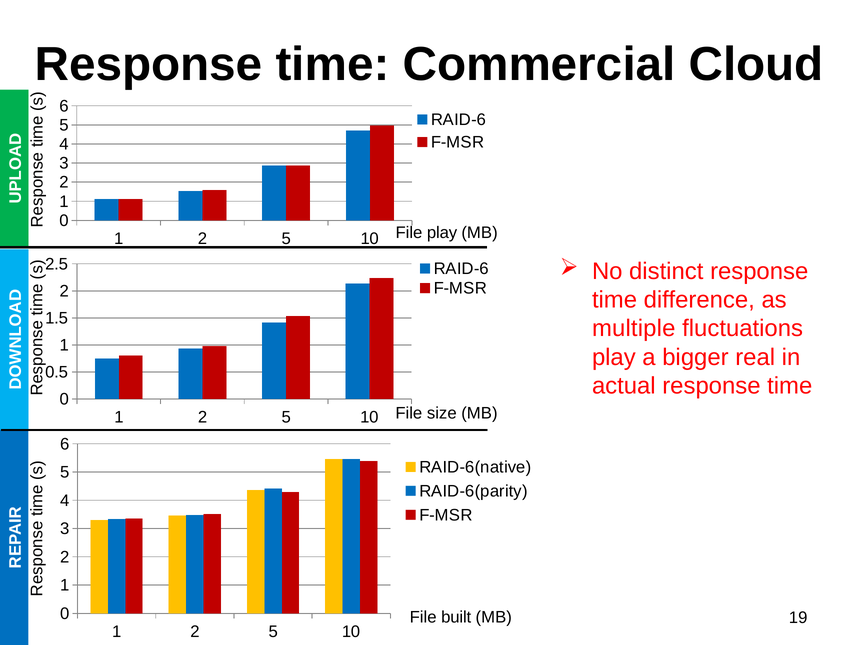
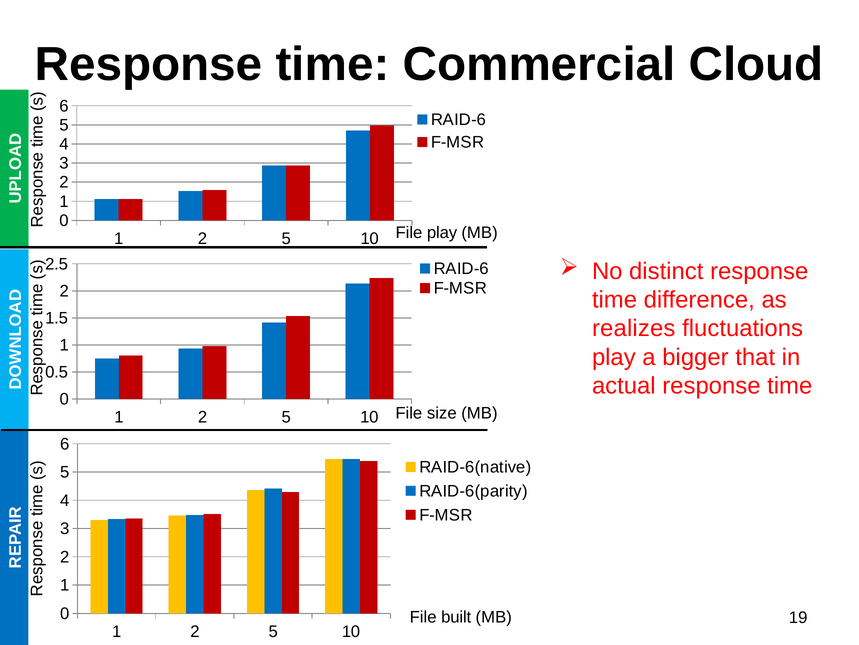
multiple: multiple -> realizes (634, 328)
real: real -> that (755, 357)
